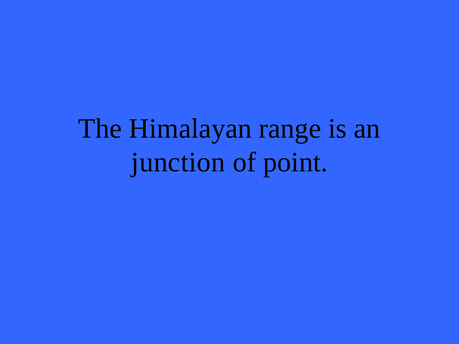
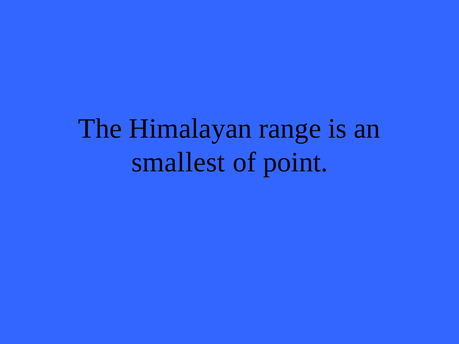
junction: junction -> smallest (178, 162)
